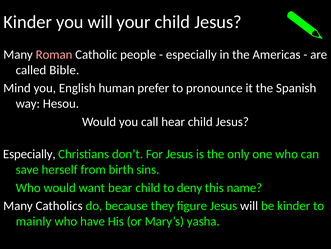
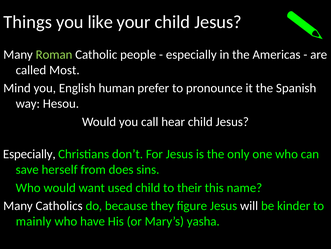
Kinder: Kinder -> Things (28, 22)
you will: will -> like (100, 22)
Roman colour: pink -> light green (54, 54)
Bible: Bible -> Most (64, 70)
birth: birth -> does (121, 169)
bear: bear -> used (120, 187)
deny: deny -> their (189, 187)
